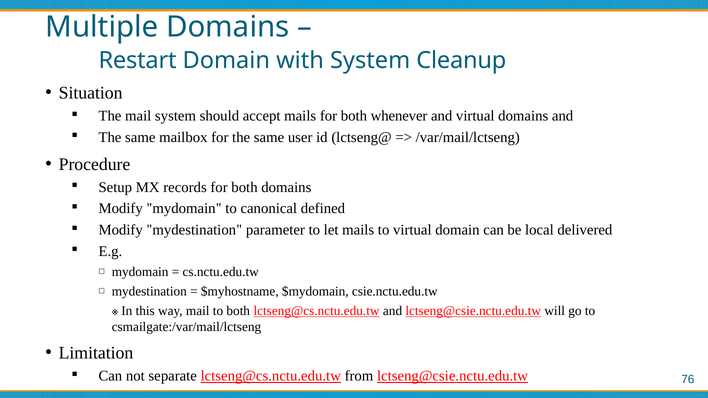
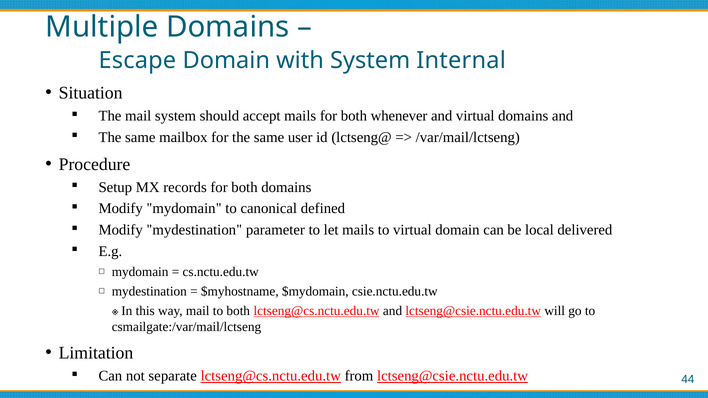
Restart: Restart -> Escape (137, 61)
Cleanup: Cleanup -> Internal (461, 61)
76: 76 -> 44 (688, 380)
